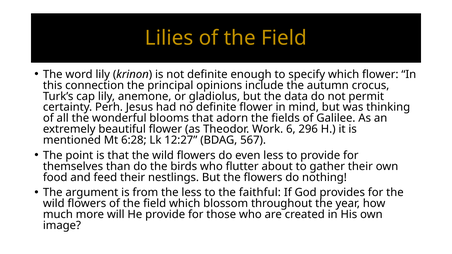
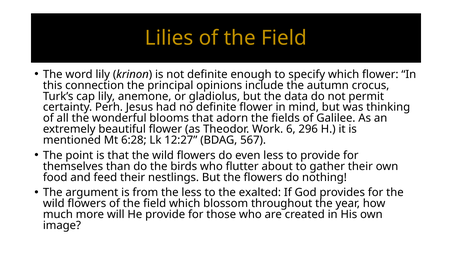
faithful: faithful -> exalted (260, 193)
